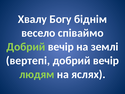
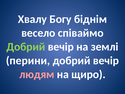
вертепі: вертепі -> перини (28, 60)
людям colour: light green -> pink (37, 74)
яслях: яслях -> щиро (88, 74)
